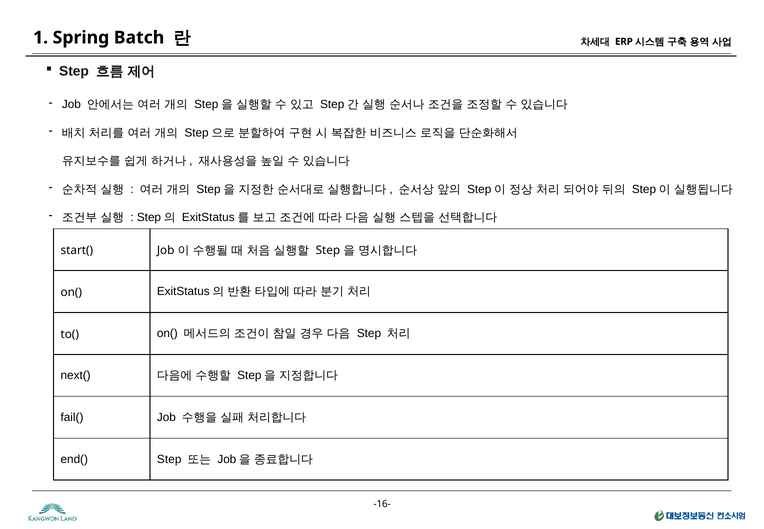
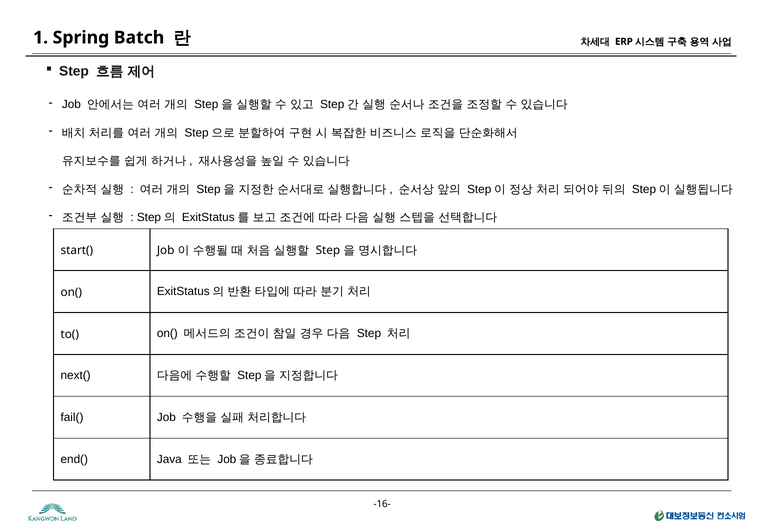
end( Step: Step -> Java (169, 459)
